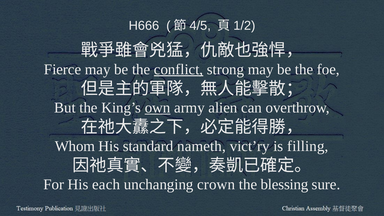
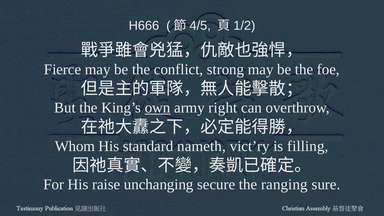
conflict underline: present -> none (179, 69)
alien: alien -> right (223, 108)
each: each -> raise (106, 185)
crown: crown -> secure (216, 185)
blessing: blessing -> ranging (284, 185)
